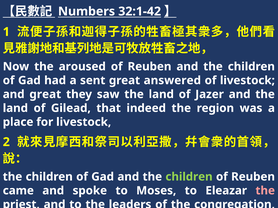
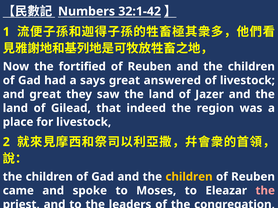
aroused: aroused -> fortified (82, 67)
sent: sent -> says (93, 81)
children colour: light green -> yellow (189, 177)
